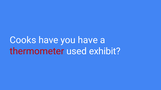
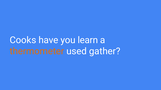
you have: have -> learn (88, 40)
thermometer colour: red -> orange (37, 52)
exhibit: exhibit -> gather (105, 52)
